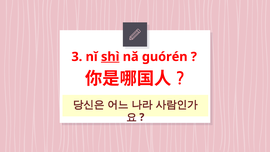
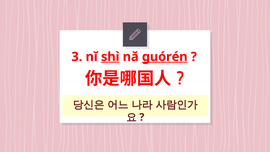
guórén underline: none -> present (165, 57)
